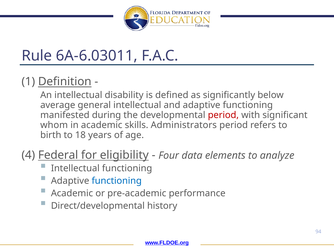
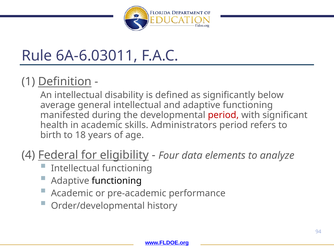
whom: whom -> health (54, 125)
functioning colour: blue -> black (117, 181)
Direct/developmental: Direct/developmental -> Order/developmental (98, 206)
